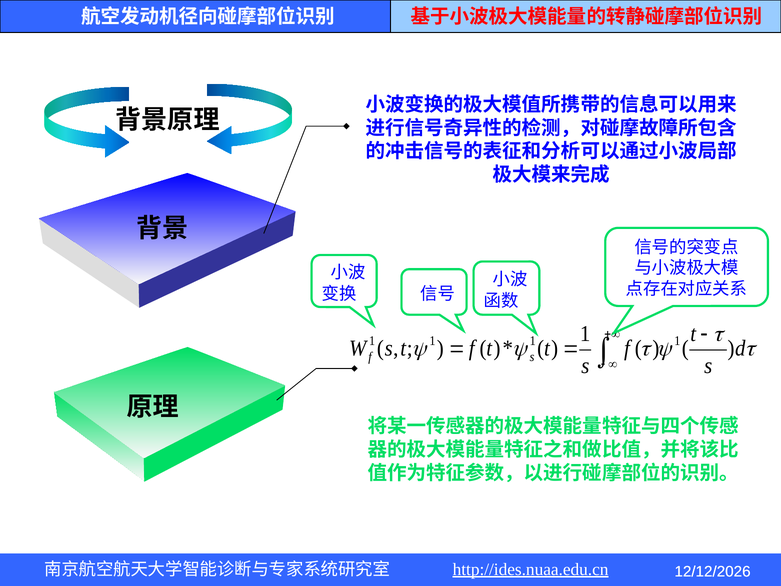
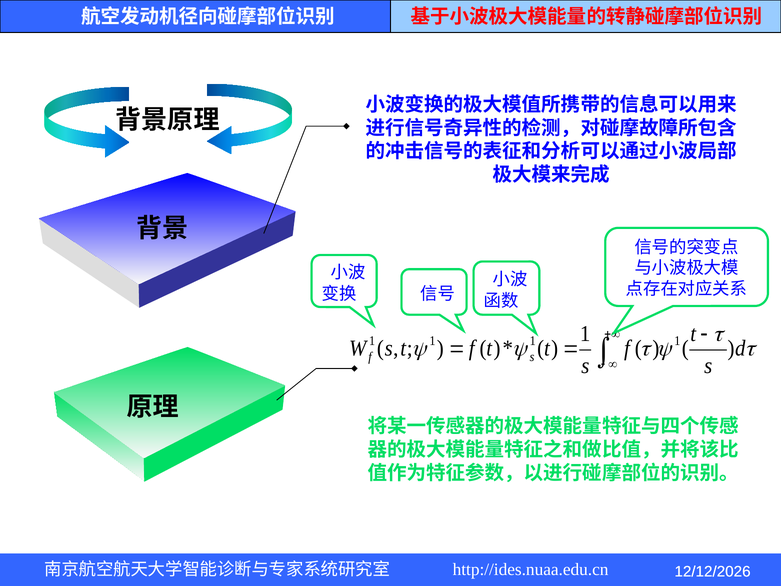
http://ides.nuaa.edu.cn underline: present -> none (531, 569)
